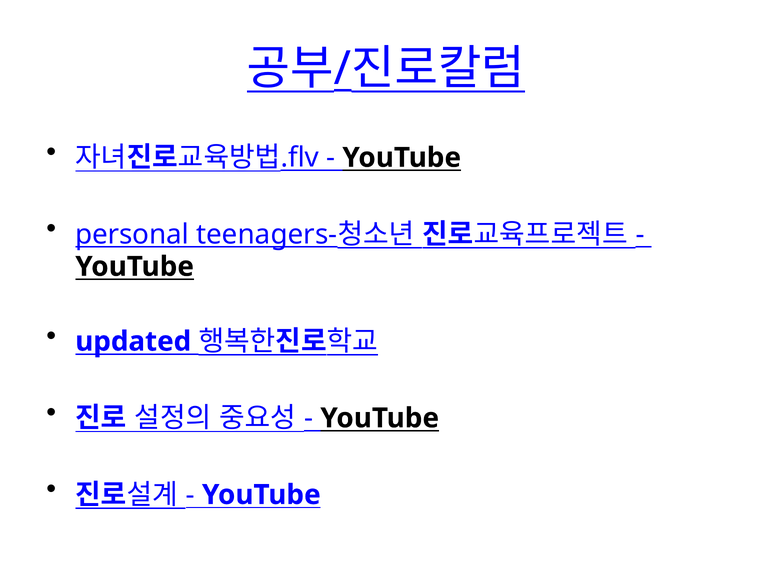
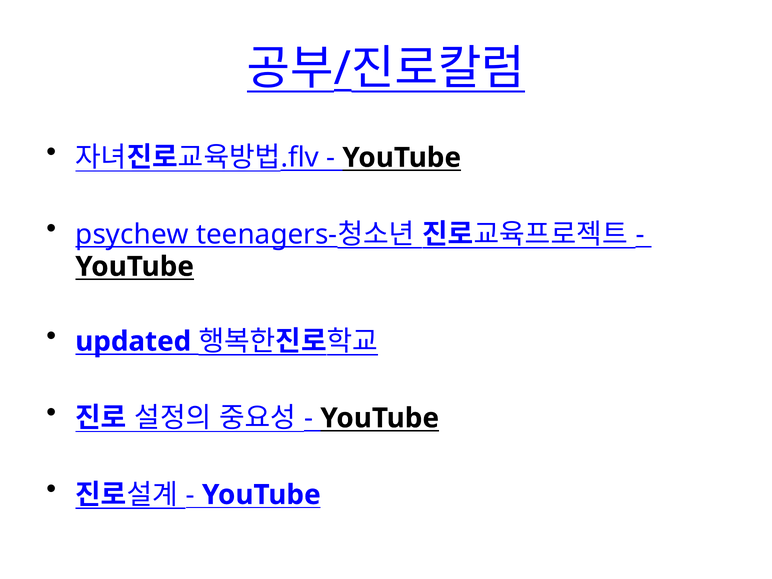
personal: personal -> psychew (132, 234)
